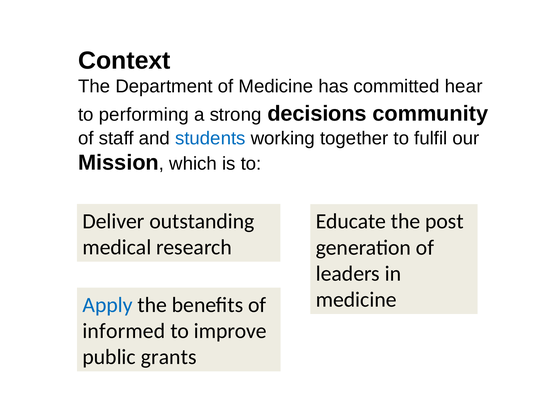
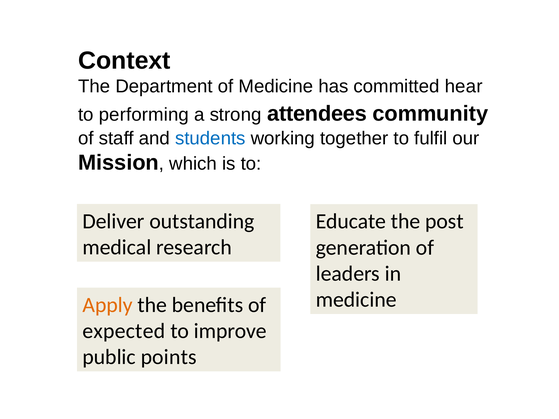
decisions: decisions -> attendees (317, 114)
Apply colour: blue -> orange (108, 305)
informed: informed -> expected (124, 331)
grants: grants -> points (169, 357)
